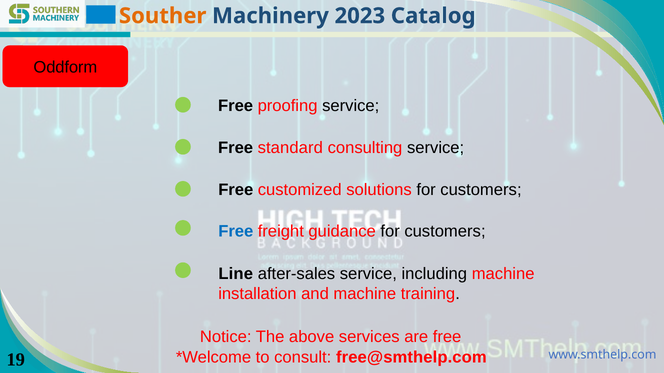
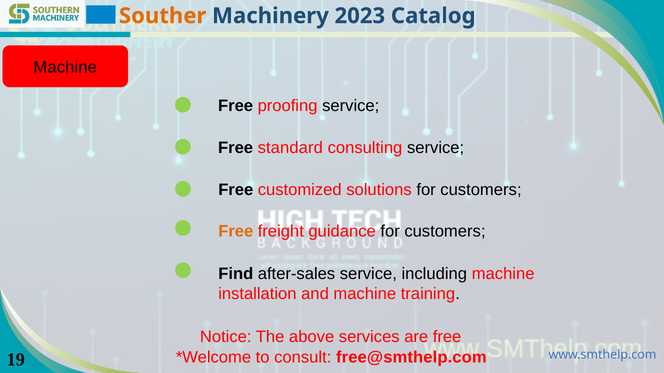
Oddform: Oddform -> Machine (65, 68)
Free colour: blue -> orange (236, 232)
Line: Line -> Find (236, 274)
